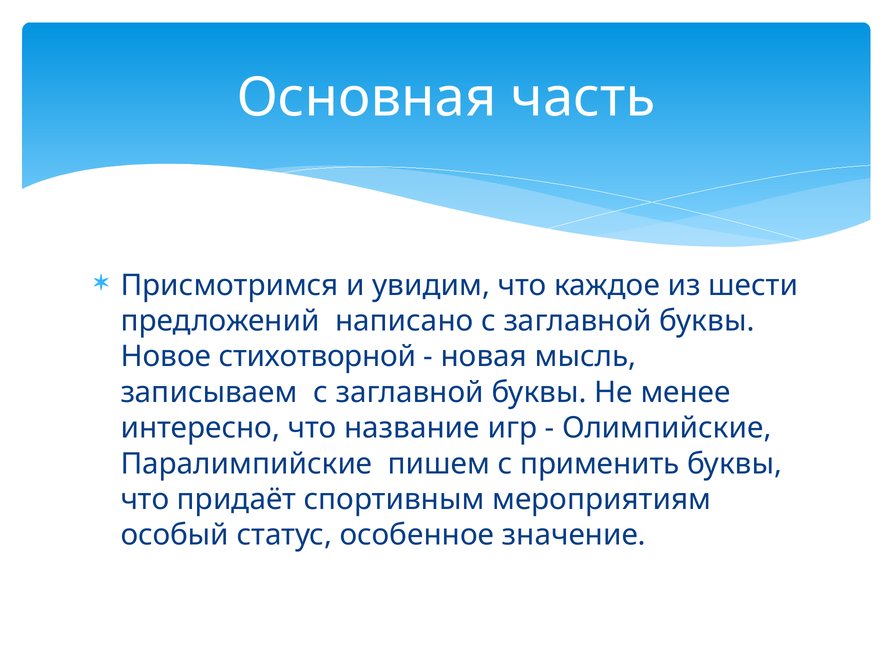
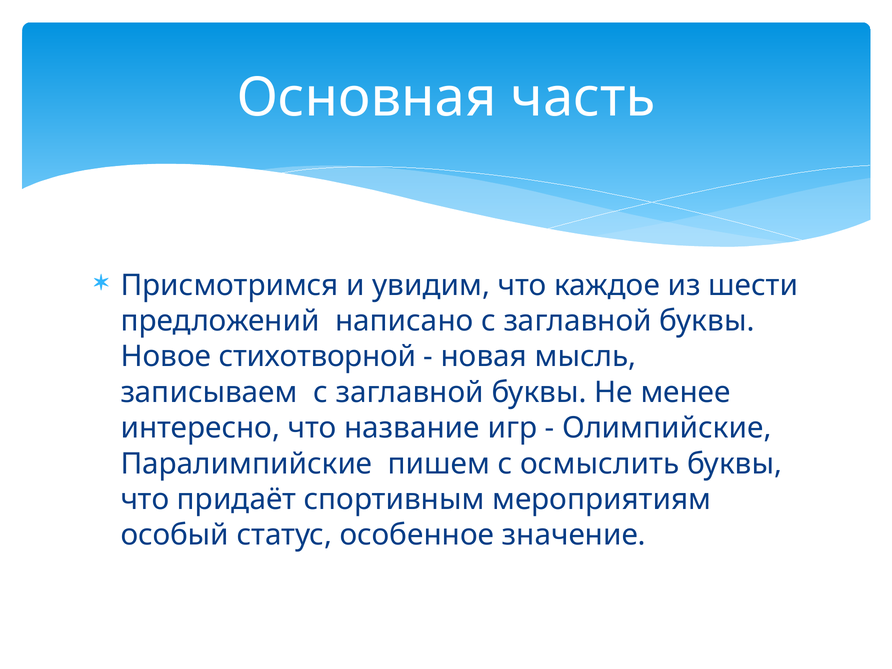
применить: применить -> осмыслить (600, 464)
